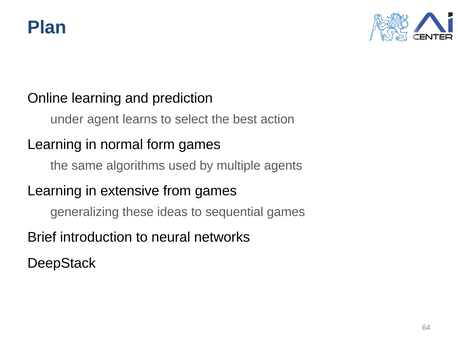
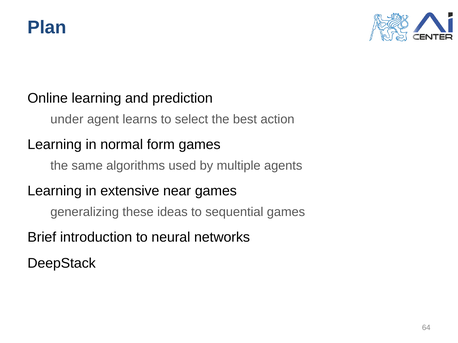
from: from -> near (177, 191)
